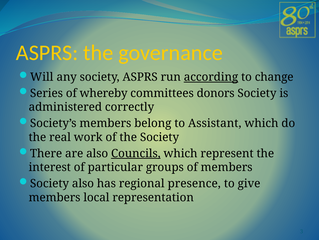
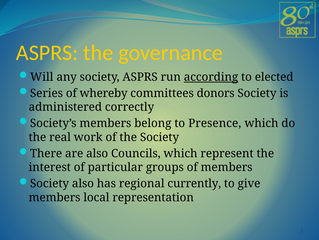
change: change -> elected (274, 77)
Assistant: Assistant -> Presence (215, 123)
Councils underline: present -> none (136, 153)
presence: presence -> currently (194, 183)
